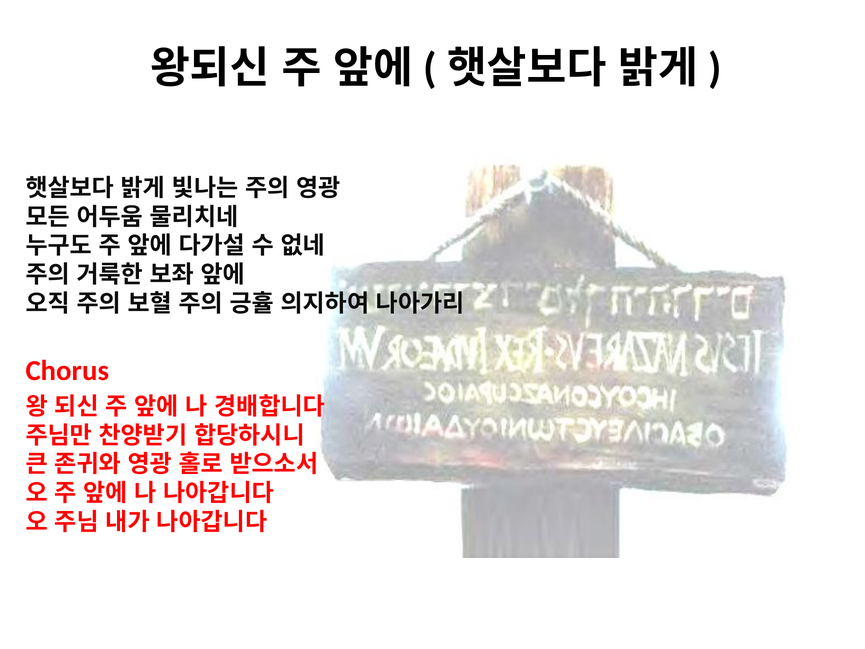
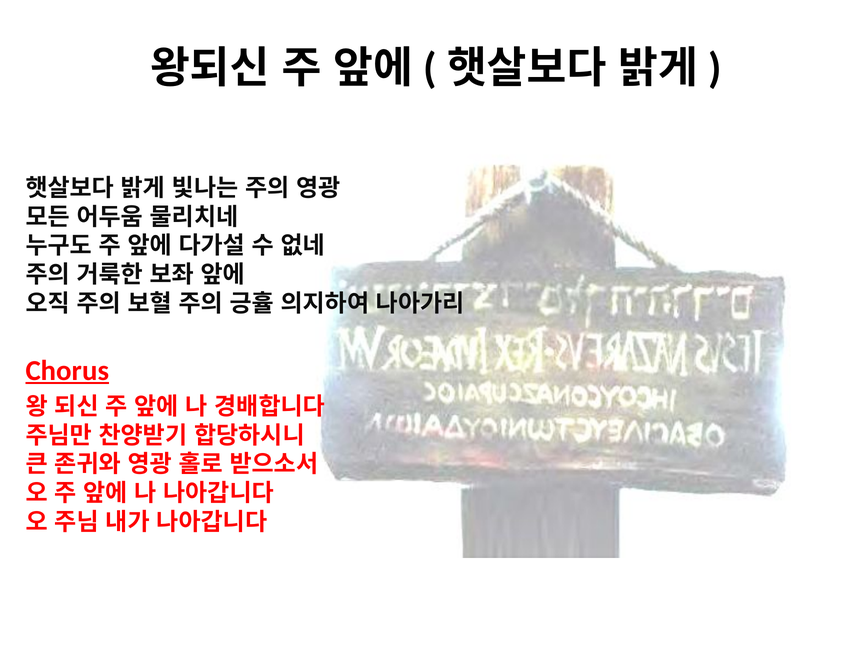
Chorus underline: none -> present (67, 370)
